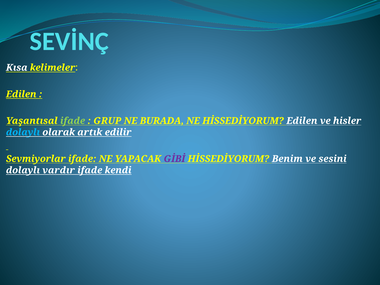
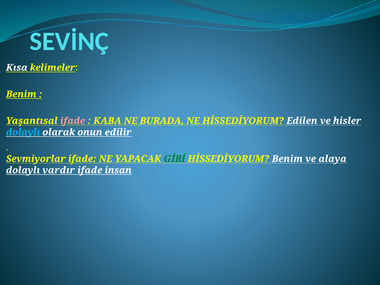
Edilen: Edilen -> Benim (21, 94)
ifade colour: light green -> pink (73, 121)
GRUP: GRUP -> KABA (107, 121)
artık: artık -> onun (90, 132)
GİBİ colour: purple -> green (174, 159)
sesini: sesini -> alaya (333, 159)
kendi: kendi -> insan (118, 170)
